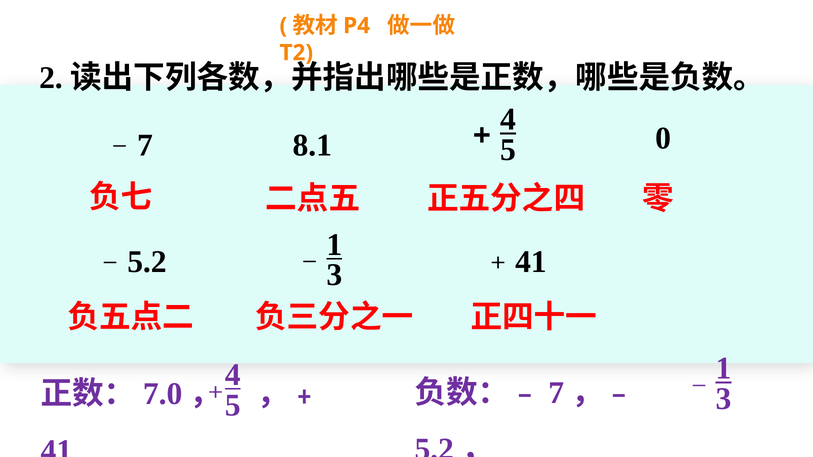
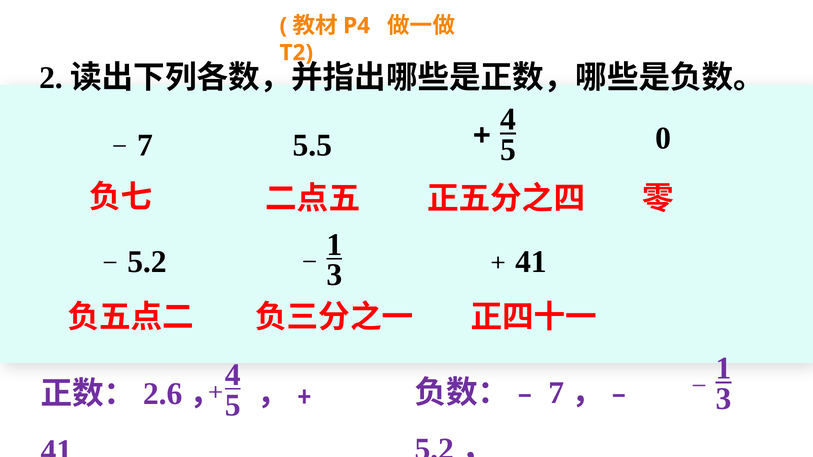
8.1: 8.1 -> 5.5 (312, 145)
7.0: 7.0 -> 2.6 (163, 394)
